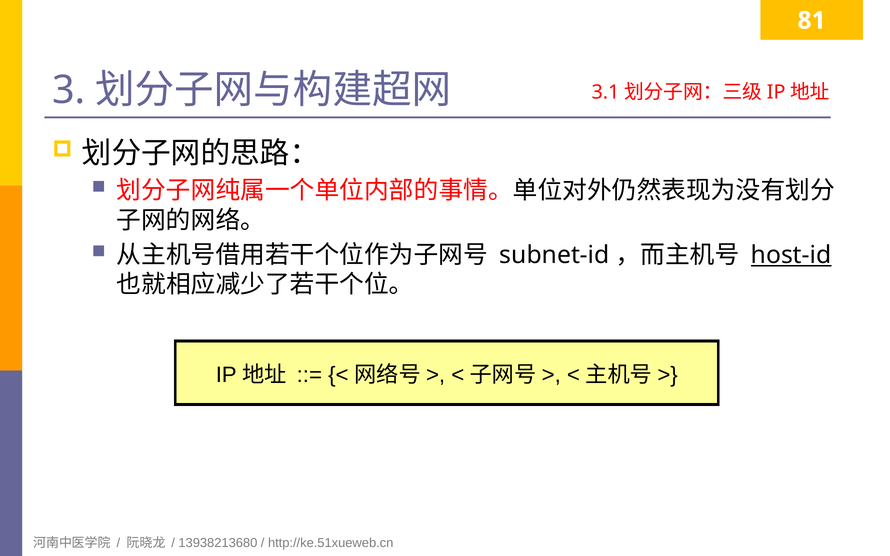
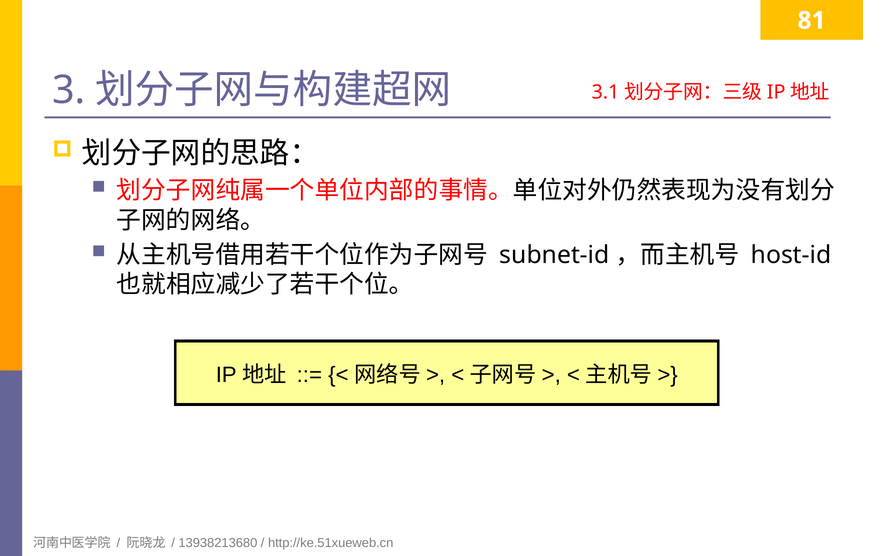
host-id underline: present -> none (791, 255)
